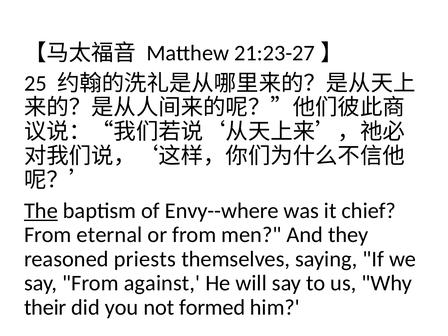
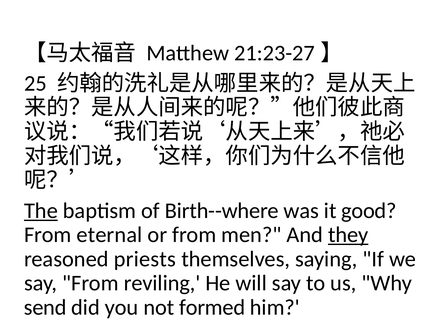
Envy--where: Envy--where -> Birth--where (222, 211)
chief: chief -> good (369, 211)
they underline: none -> present (348, 235)
against: against -> reviling (162, 283)
their: their -> send (45, 307)
